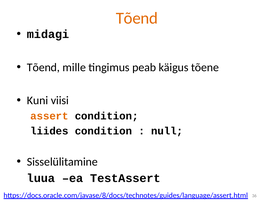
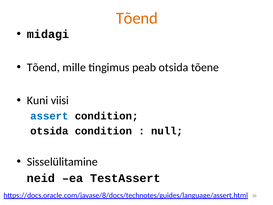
peab käigus: käigus -> otsida (173, 67)
assert colour: orange -> blue (49, 116)
liides: liides -> otsida (49, 131)
luua: luua -> neid (41, 178)
